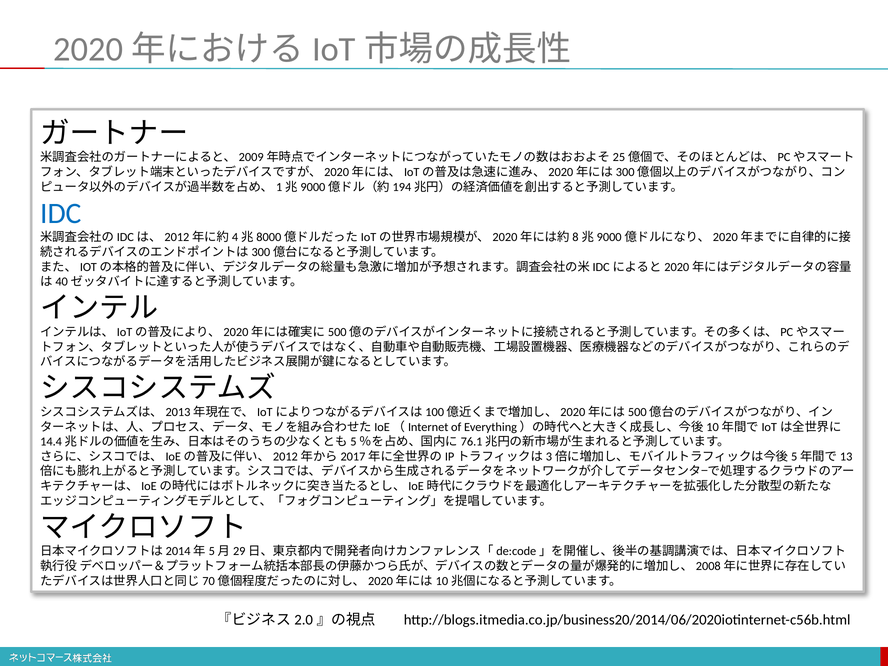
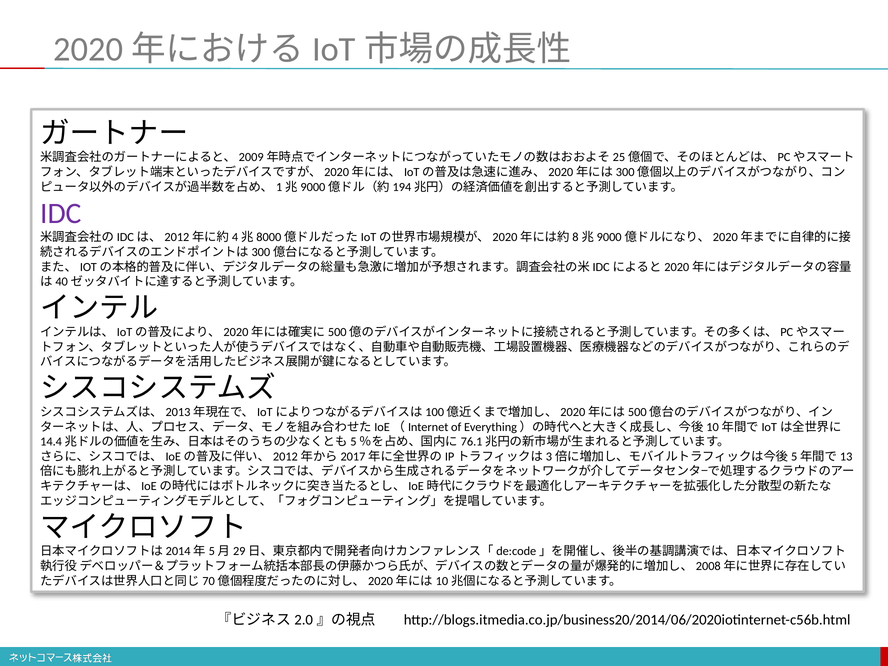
IDC colour: blue -> purple (61, 213)
